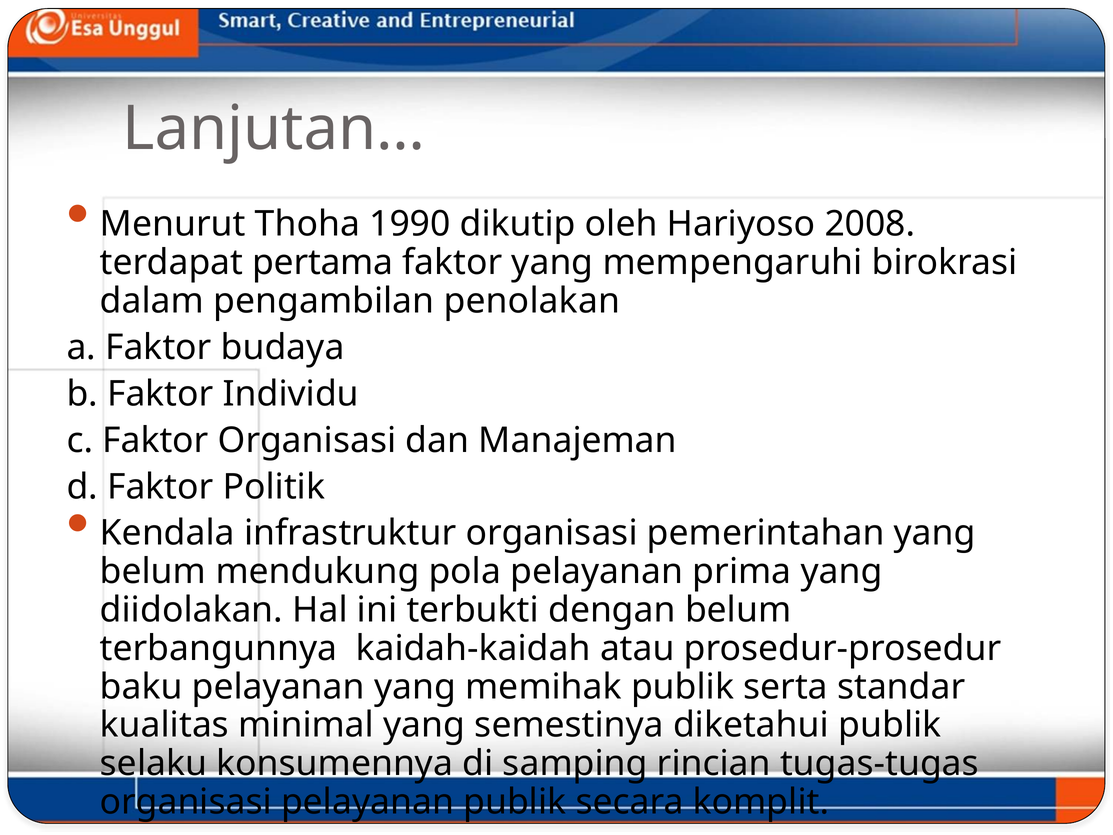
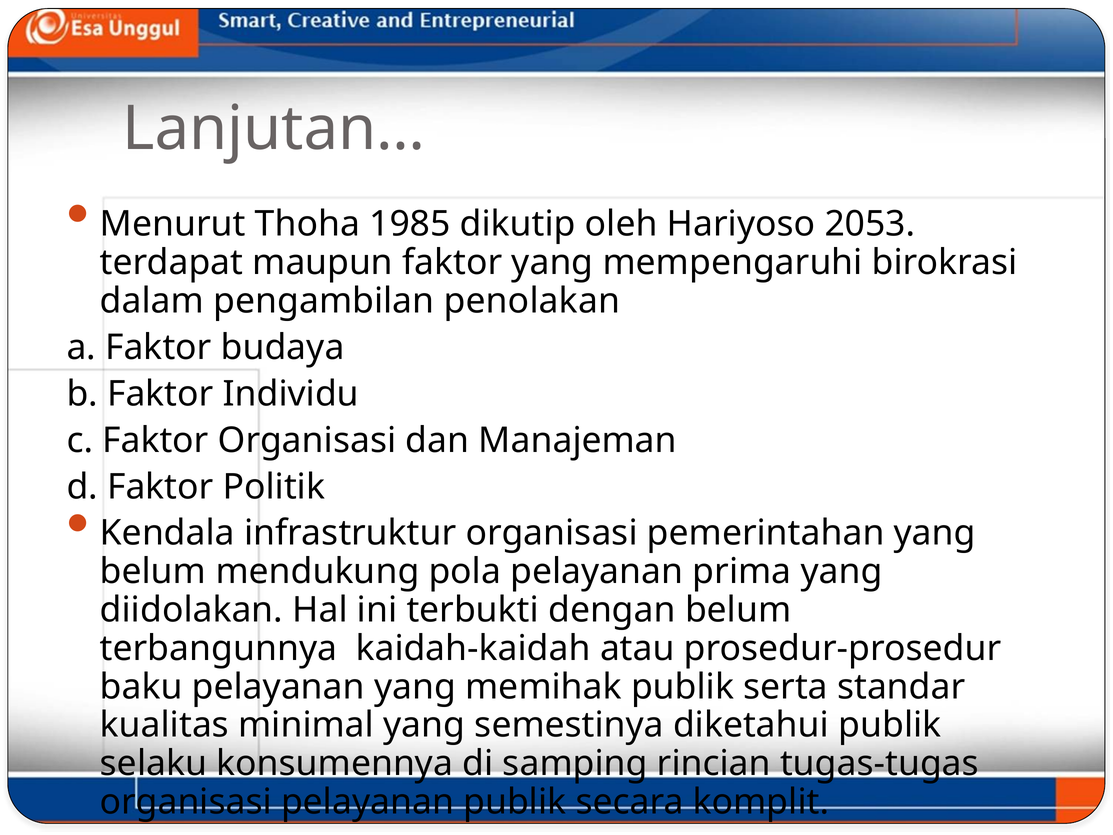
1990: 1990 -> 1985 (410, 224)
2008: 2008 -> 2053 (870, 224)
pertama: pertama -> maupun (323, 262)
